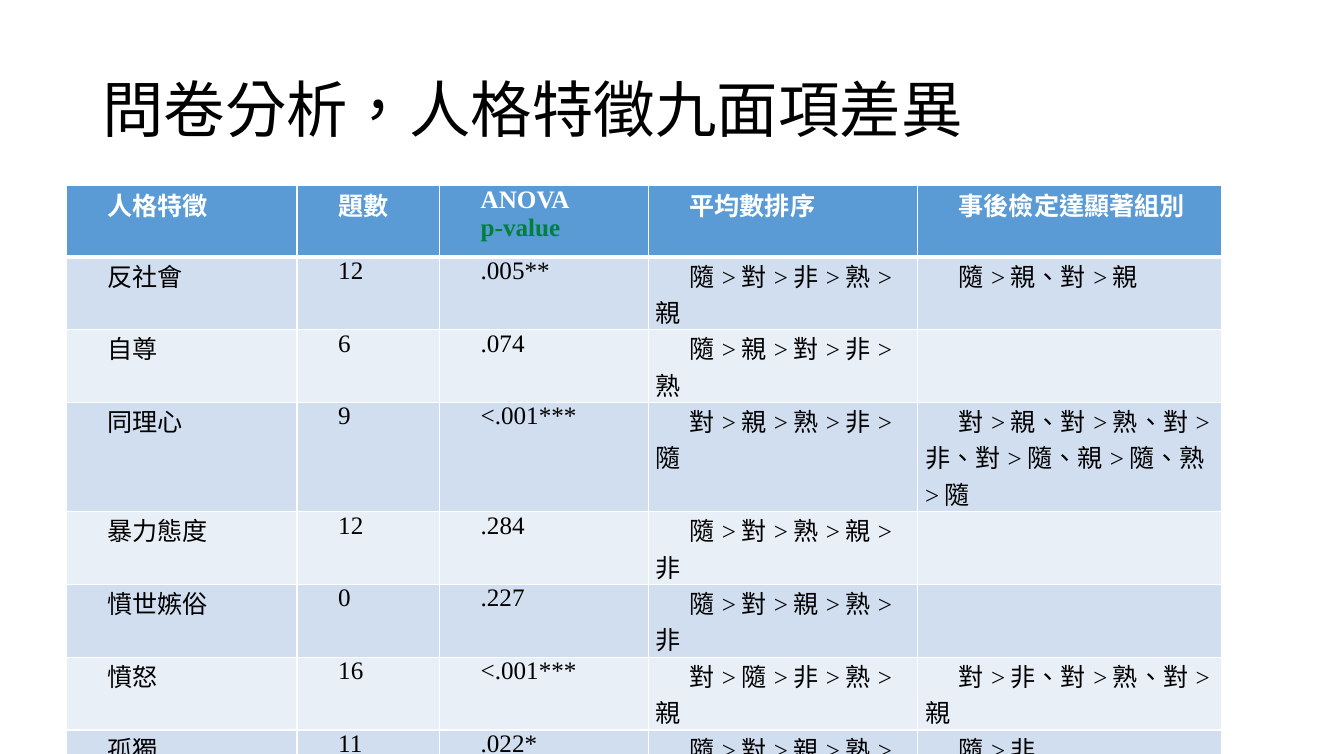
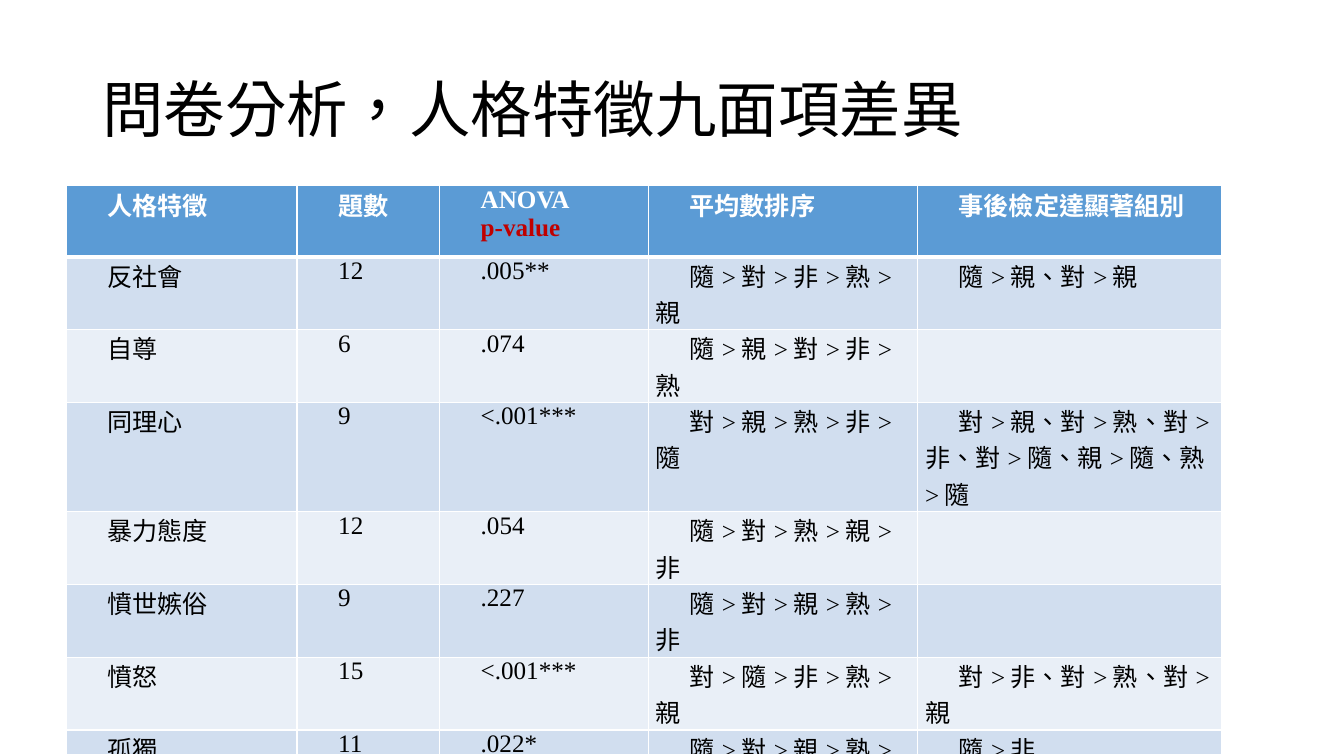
p-value colour: green -> red (520, 228)
.284: .284 -> .054 (503, 526)
0: 0 -> 9 (344, 598)
16: 16 -> 15 (351, 671)
